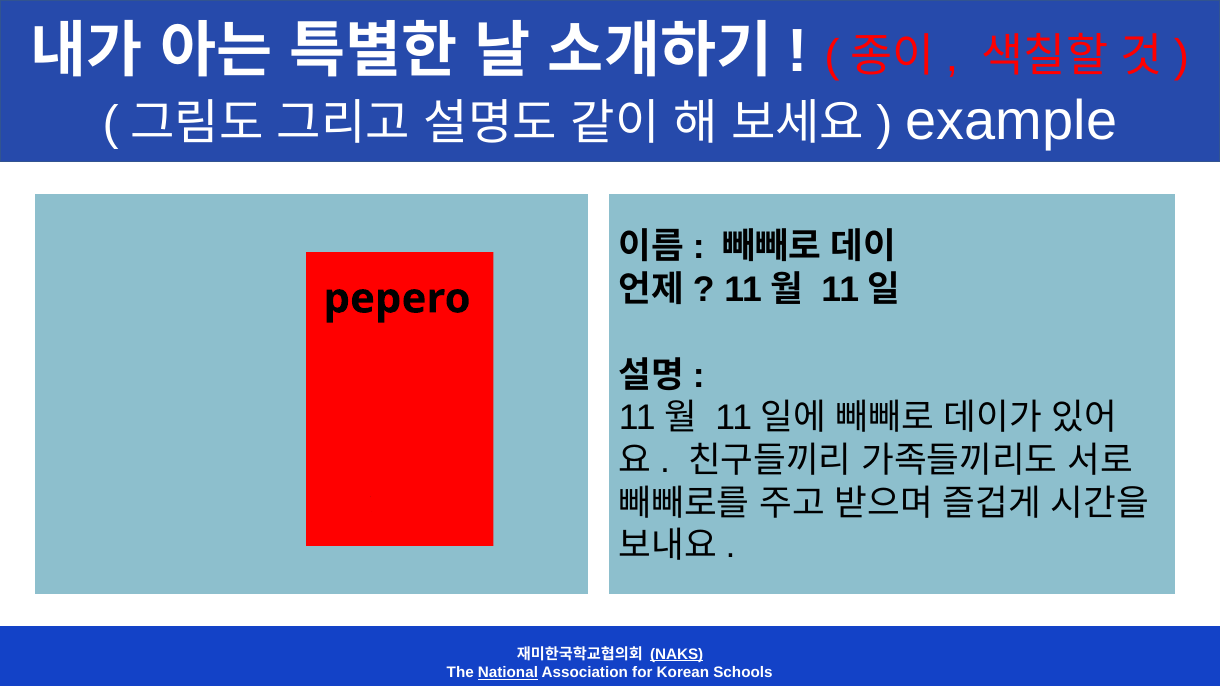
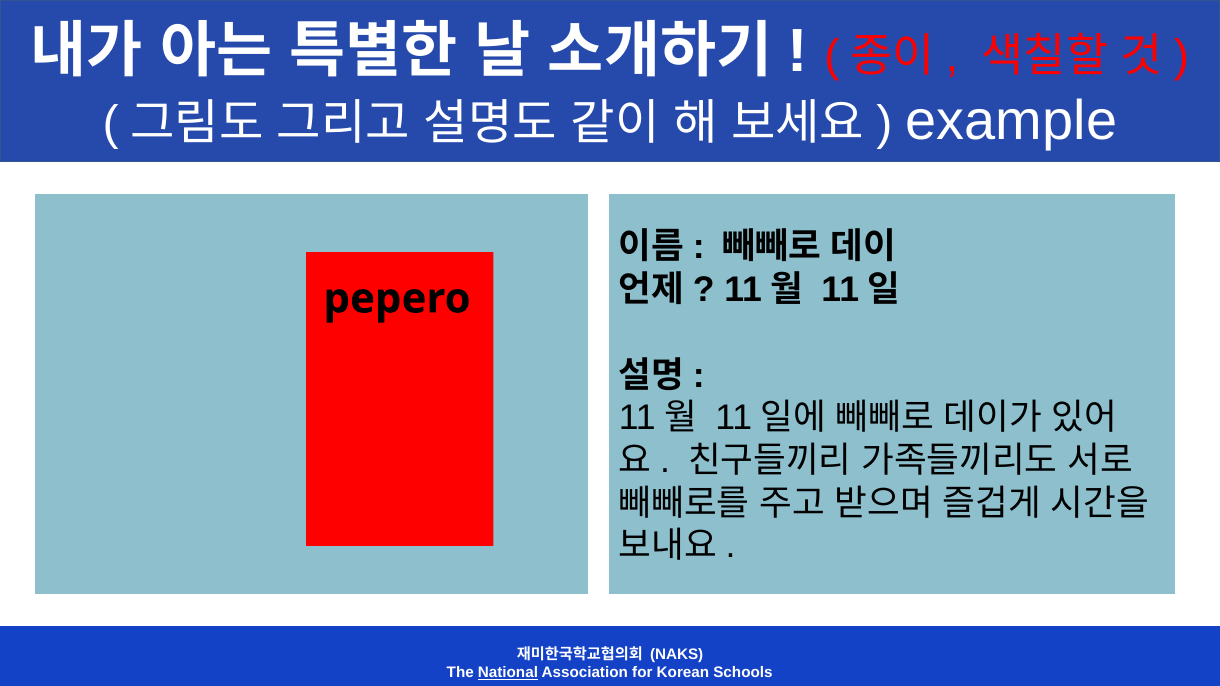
NAKS underline: present -> none (677, 654)
